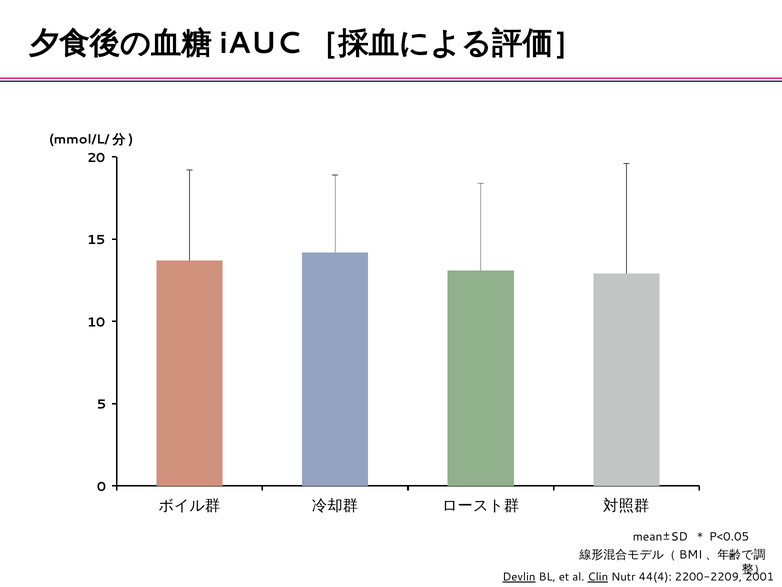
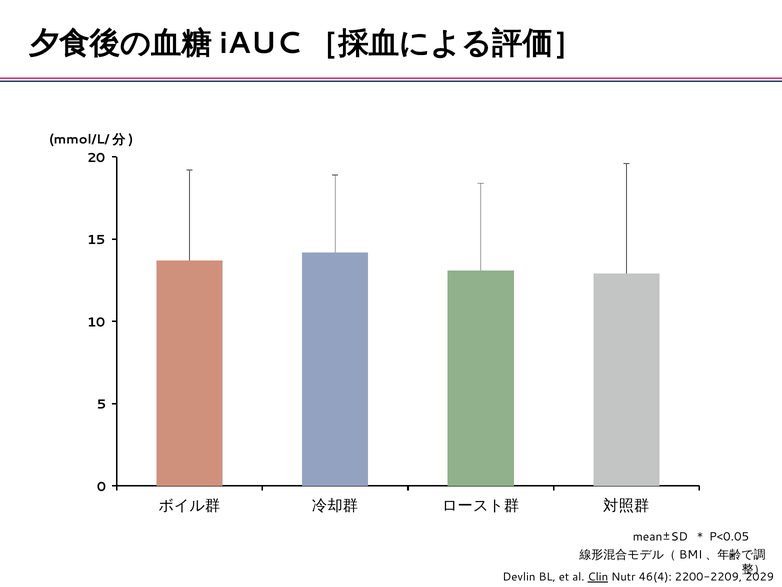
Devlin underline: present -> none (519, 577)
44(4: 44(4 -> 46(4 (655, 577)
2001: 2001 -> 2029 (760, 577)
